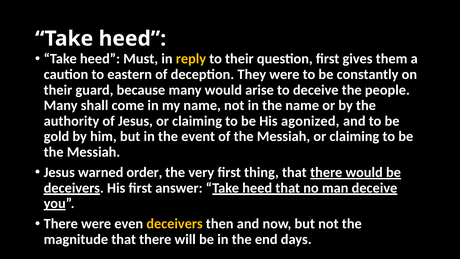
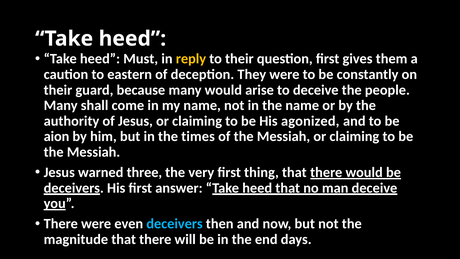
gold: gold -> aion (57, 136)
event: event -> times (198, 136)
order: order -> three (144, 172)
deceivers colour: yellow -> light blue (175, 224)
